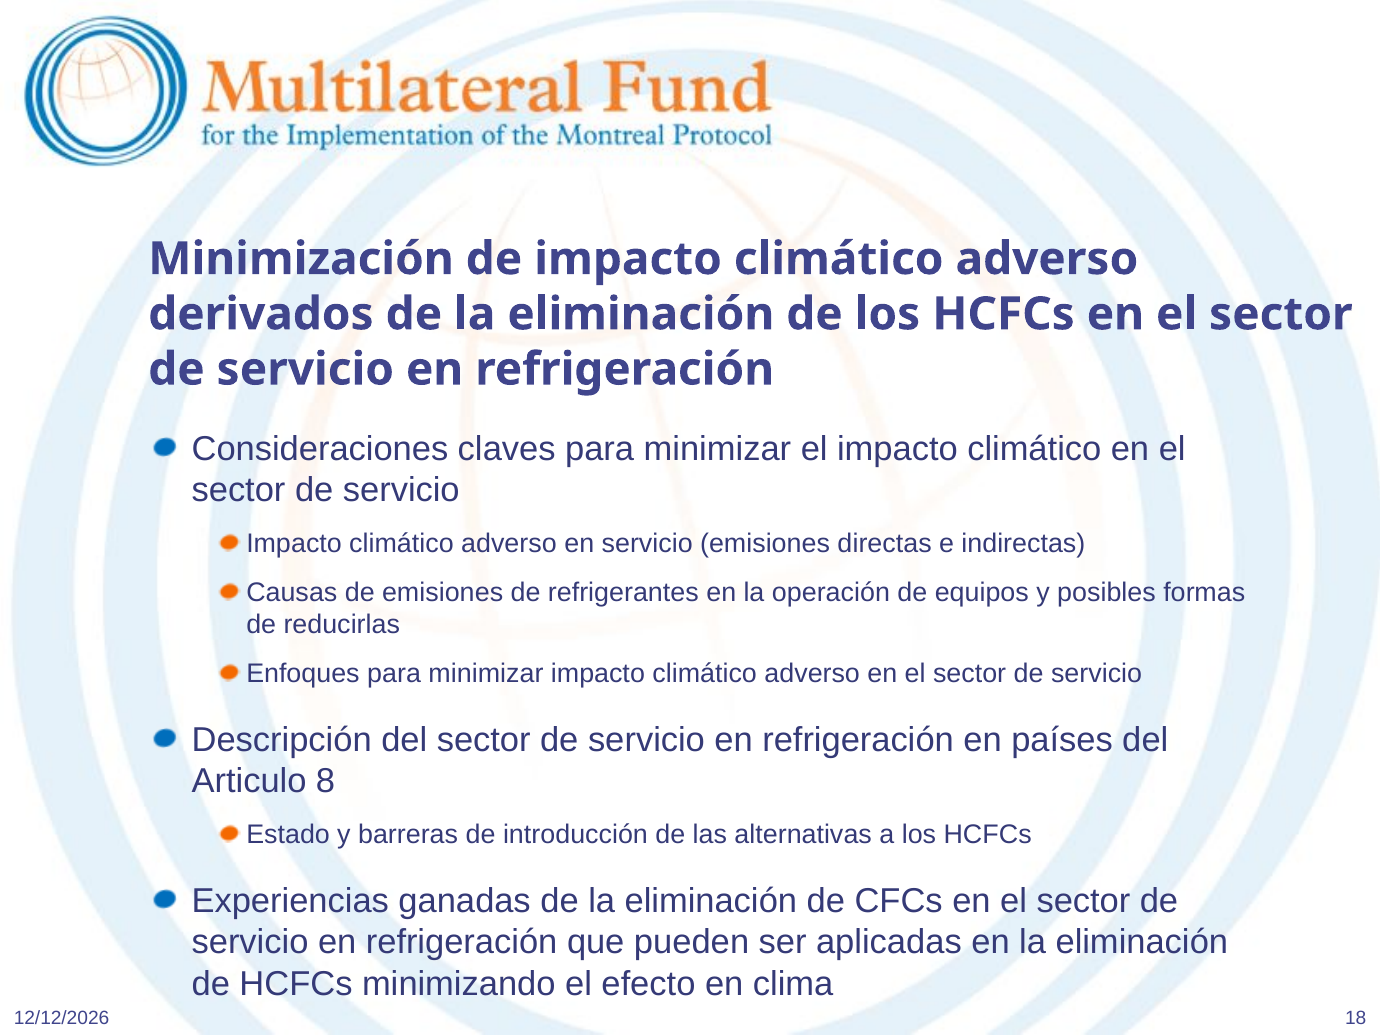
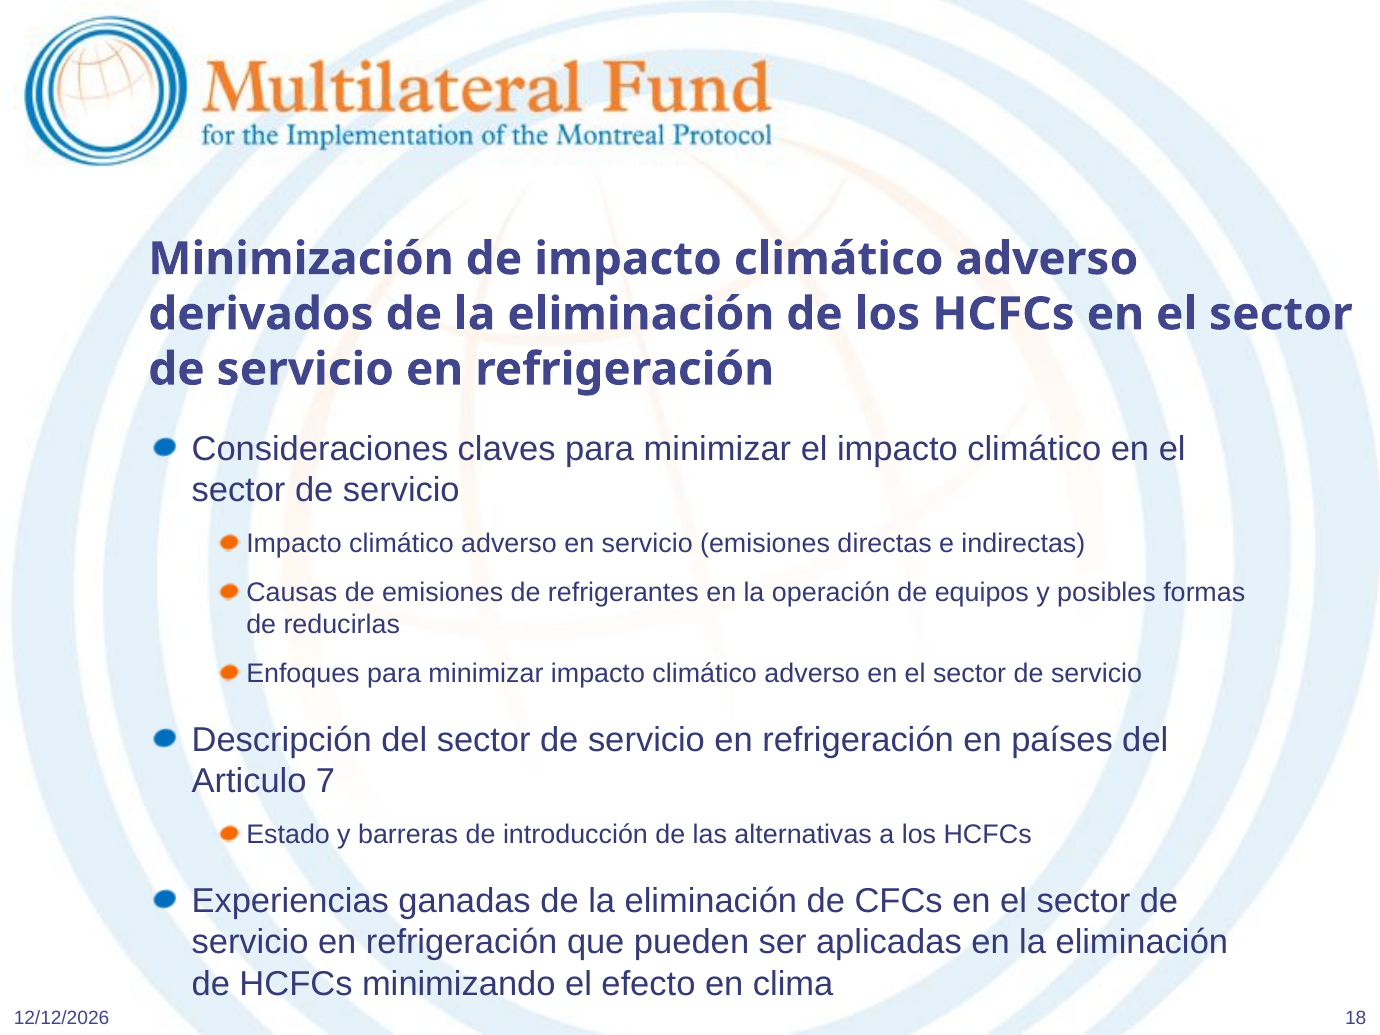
8: 8 -> 7 (326, 782)
